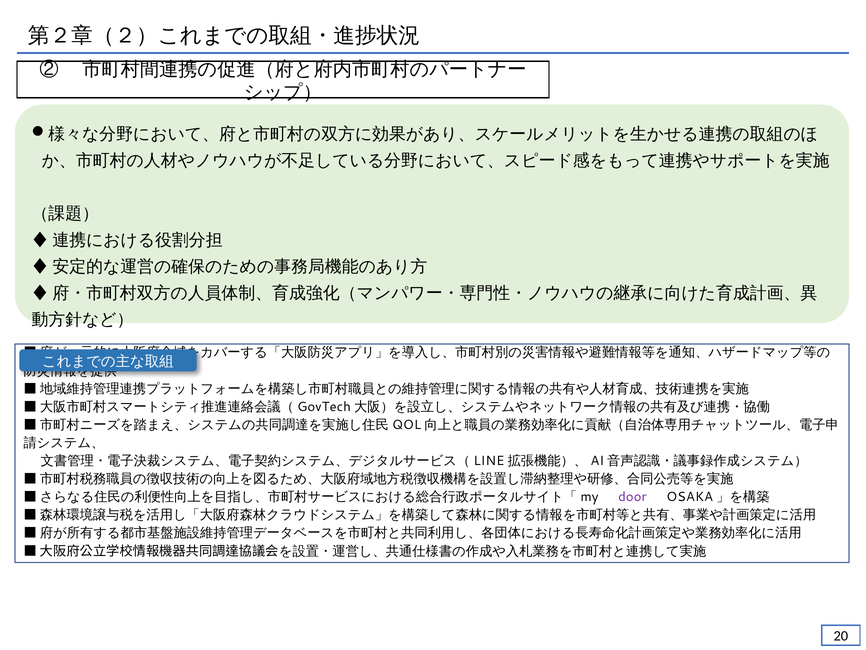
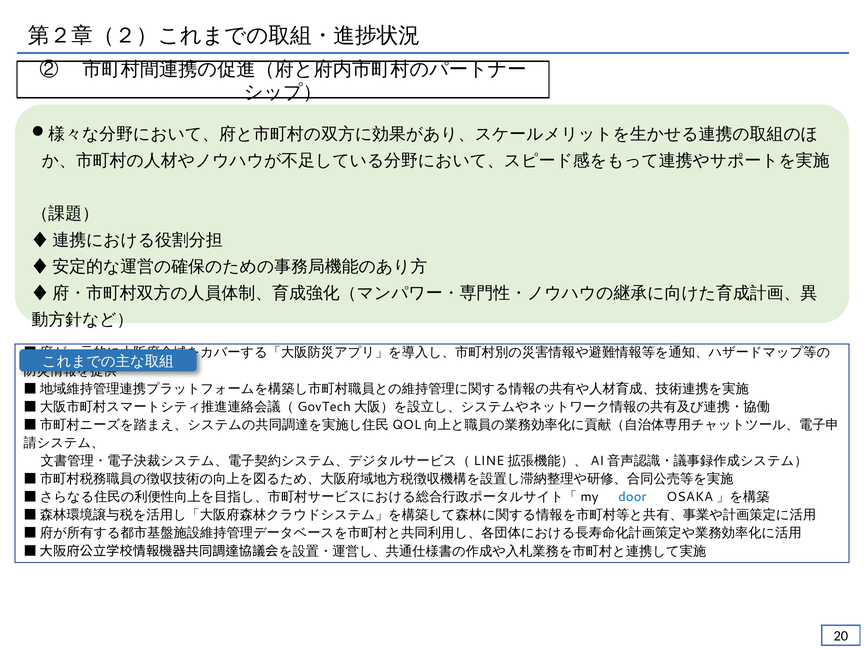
door colour: purple -> blue (632, 497)
